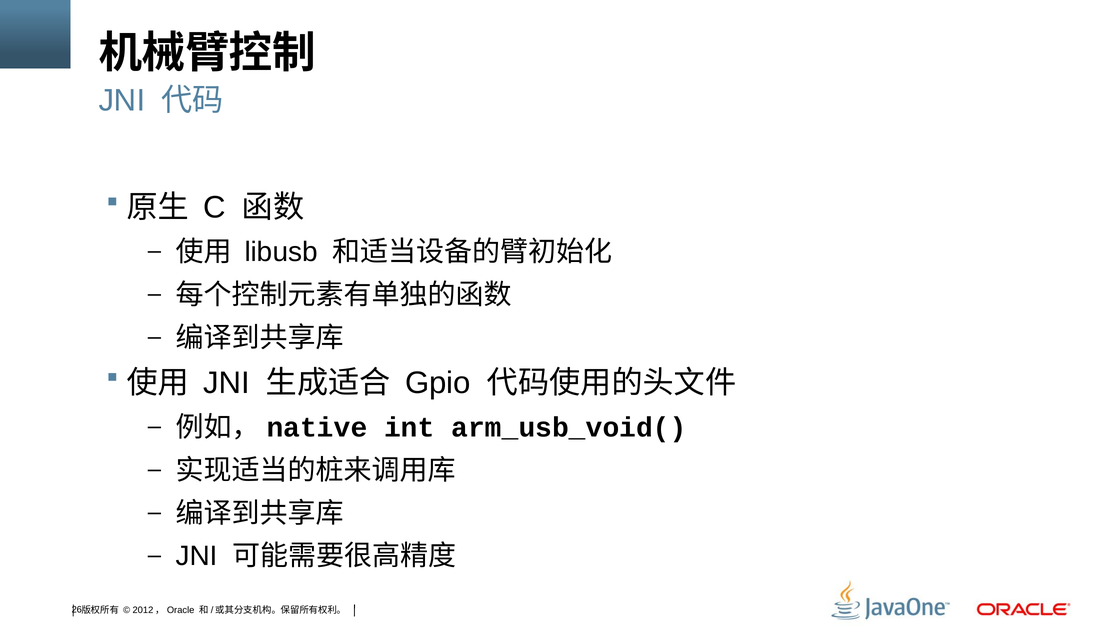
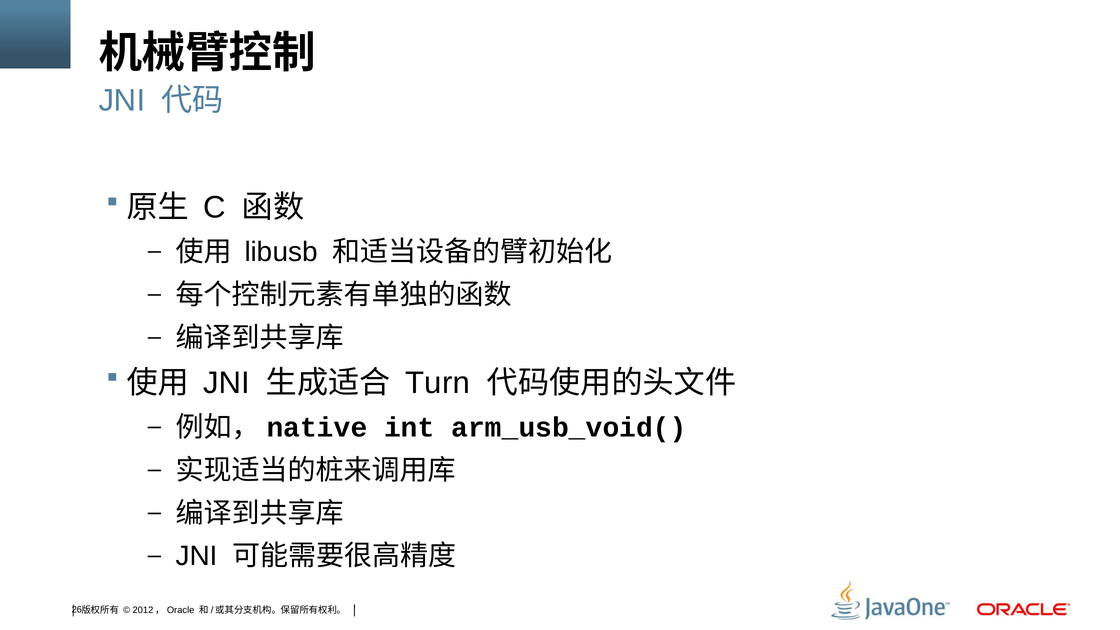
Gpio: Gpio -> Turn (438, 383)
